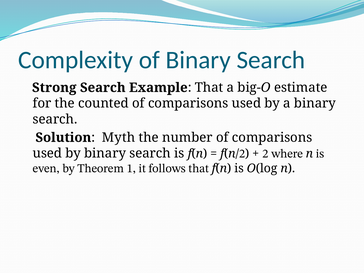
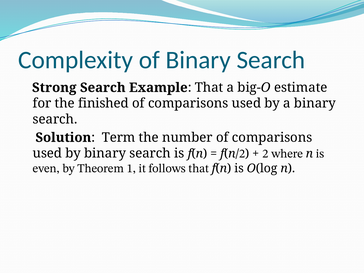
counted: counted -> finished (103, 103)
Myth: Myth -> Term (119, 138)
